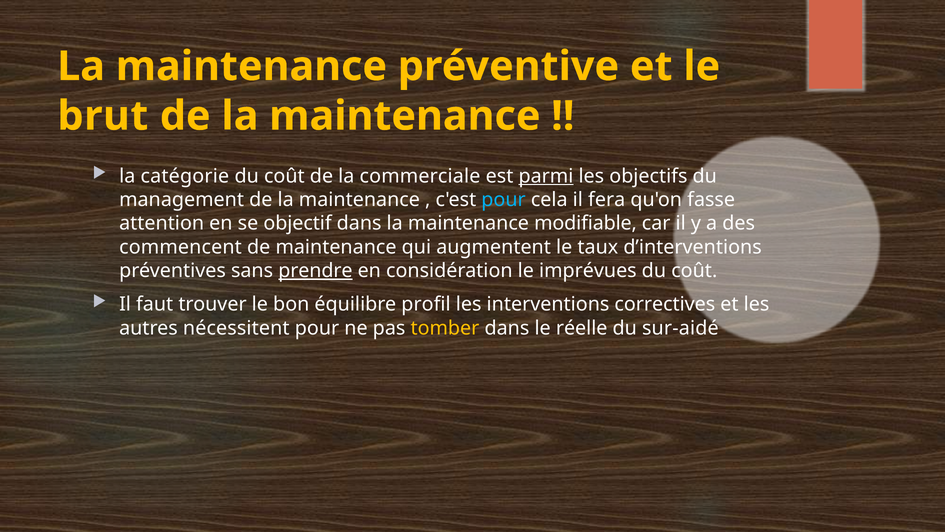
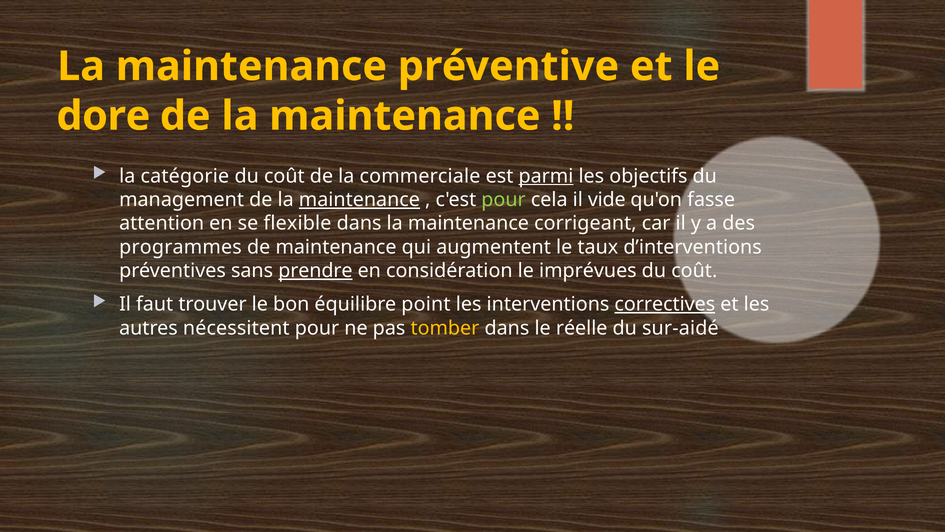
brut: brut -> dore (103, 116)
maintenance underline: none -> present (359, 200)
pour colour: light blue -> light green (504, 200)
fera: fera -> vide (607, 200)
objectif: objectif -> flexible (297, 223)
modifiable: modifiable -> corrigeant (585, 223)
commencent: commencent -> programmes (181, 247)
profil: profil -> point (426, 304)
correctives underline: none -> present (665, 304)
